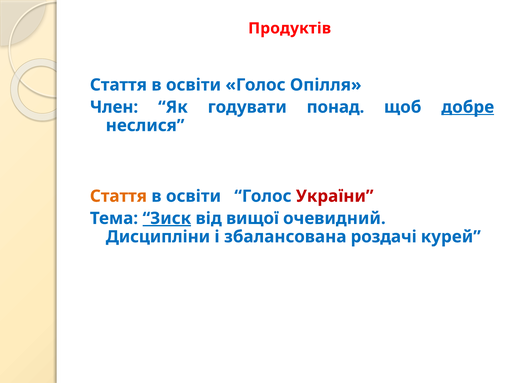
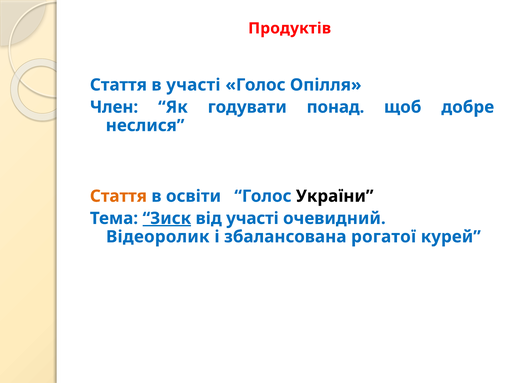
освіти: освіти -> участі (193, 85)
добре underline: present -> none (468, 107)
України colour: red -> black (335, 196)
від вищої: вищої -> участі (252, 218)
Дисципліни: Дисципліни -> Відеоролик (158, 237)
роздачі: роздачі -> рогатої (384, 237)
